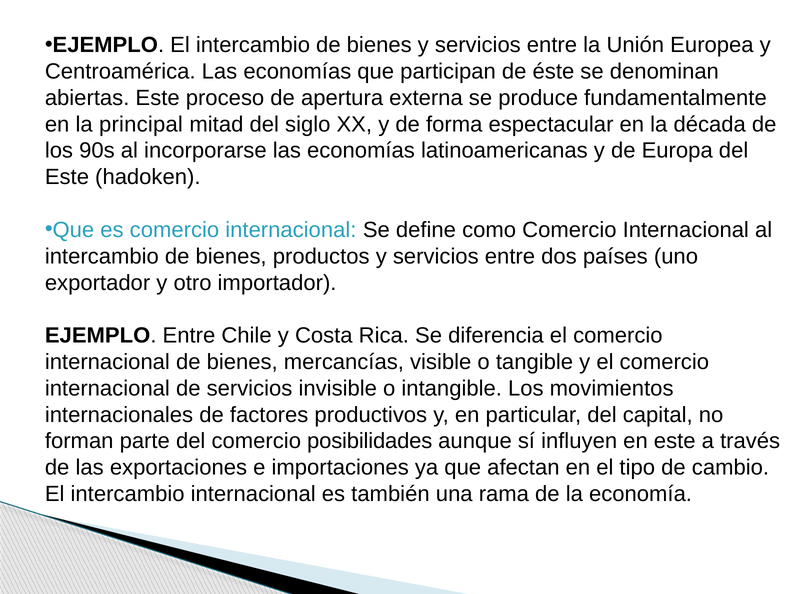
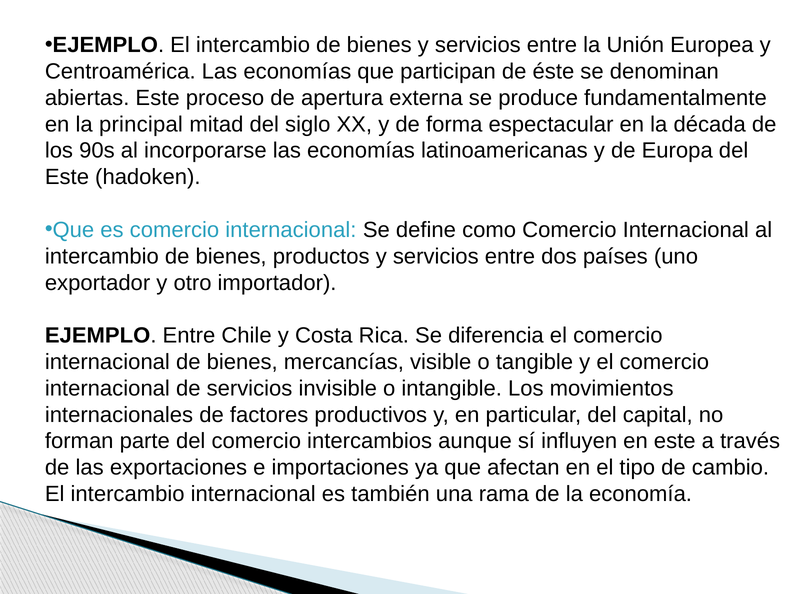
posibilidades: posibilidades -> intercambios (370, 442)
